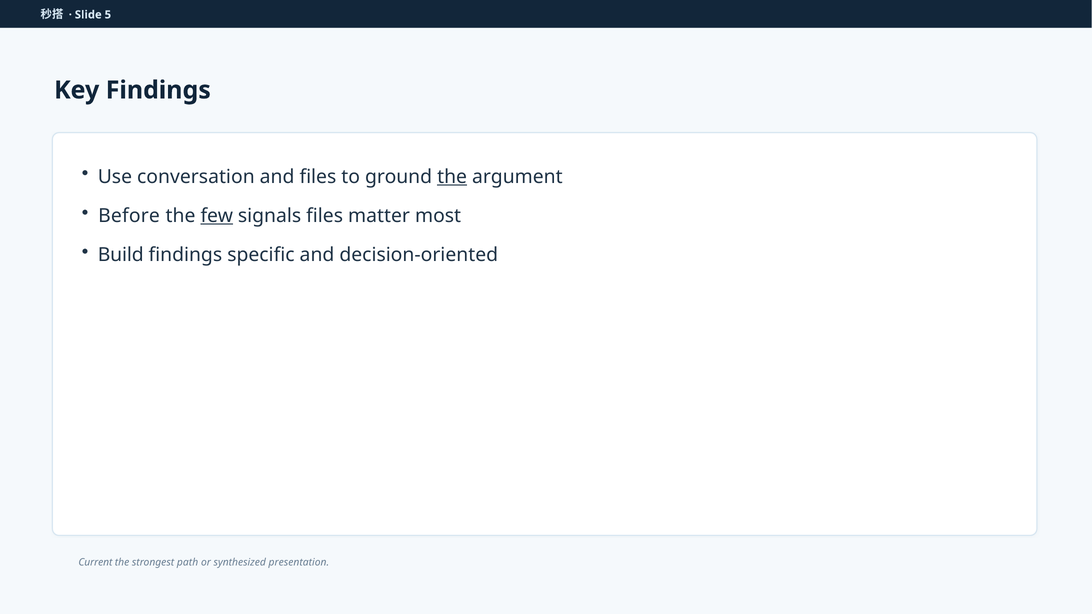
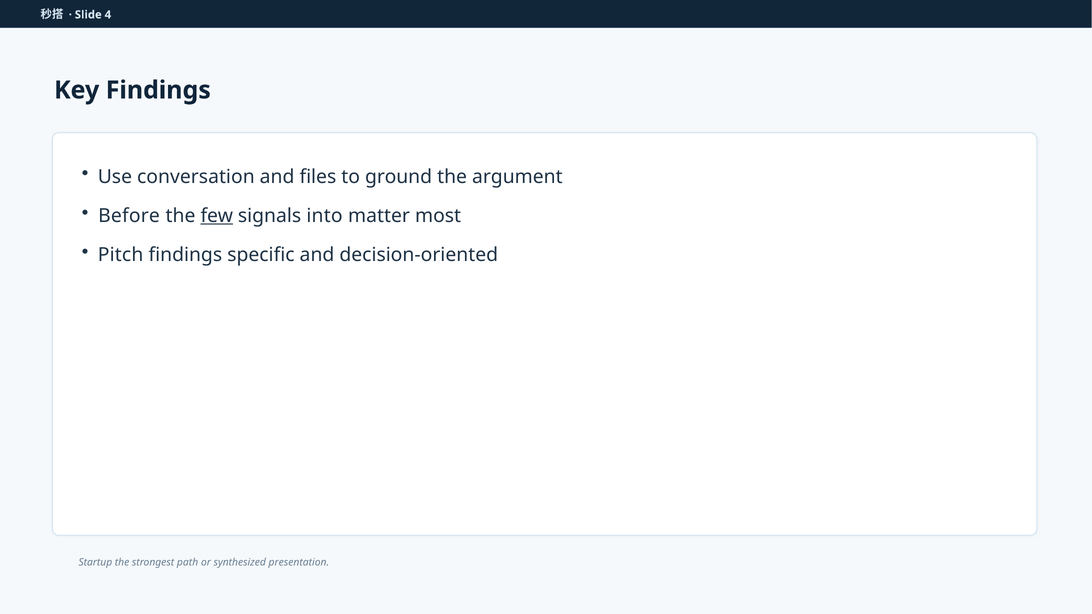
5: 5 -> 4 (108, 15)
the underline: present -> none (452, 177)
signals files: files -> into (325, 216)
Build: Build -> Pitch (121, 255)
Current: Current -> Startup (95, 563)
